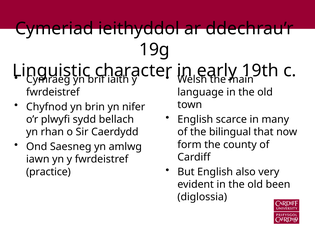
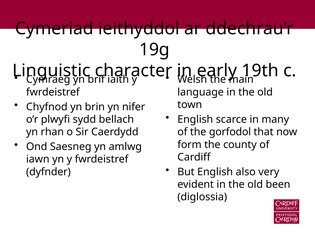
bilingual: bilingual -> gorfodol (230, 132)
practice: practice -> dyfnder (48, 172)
